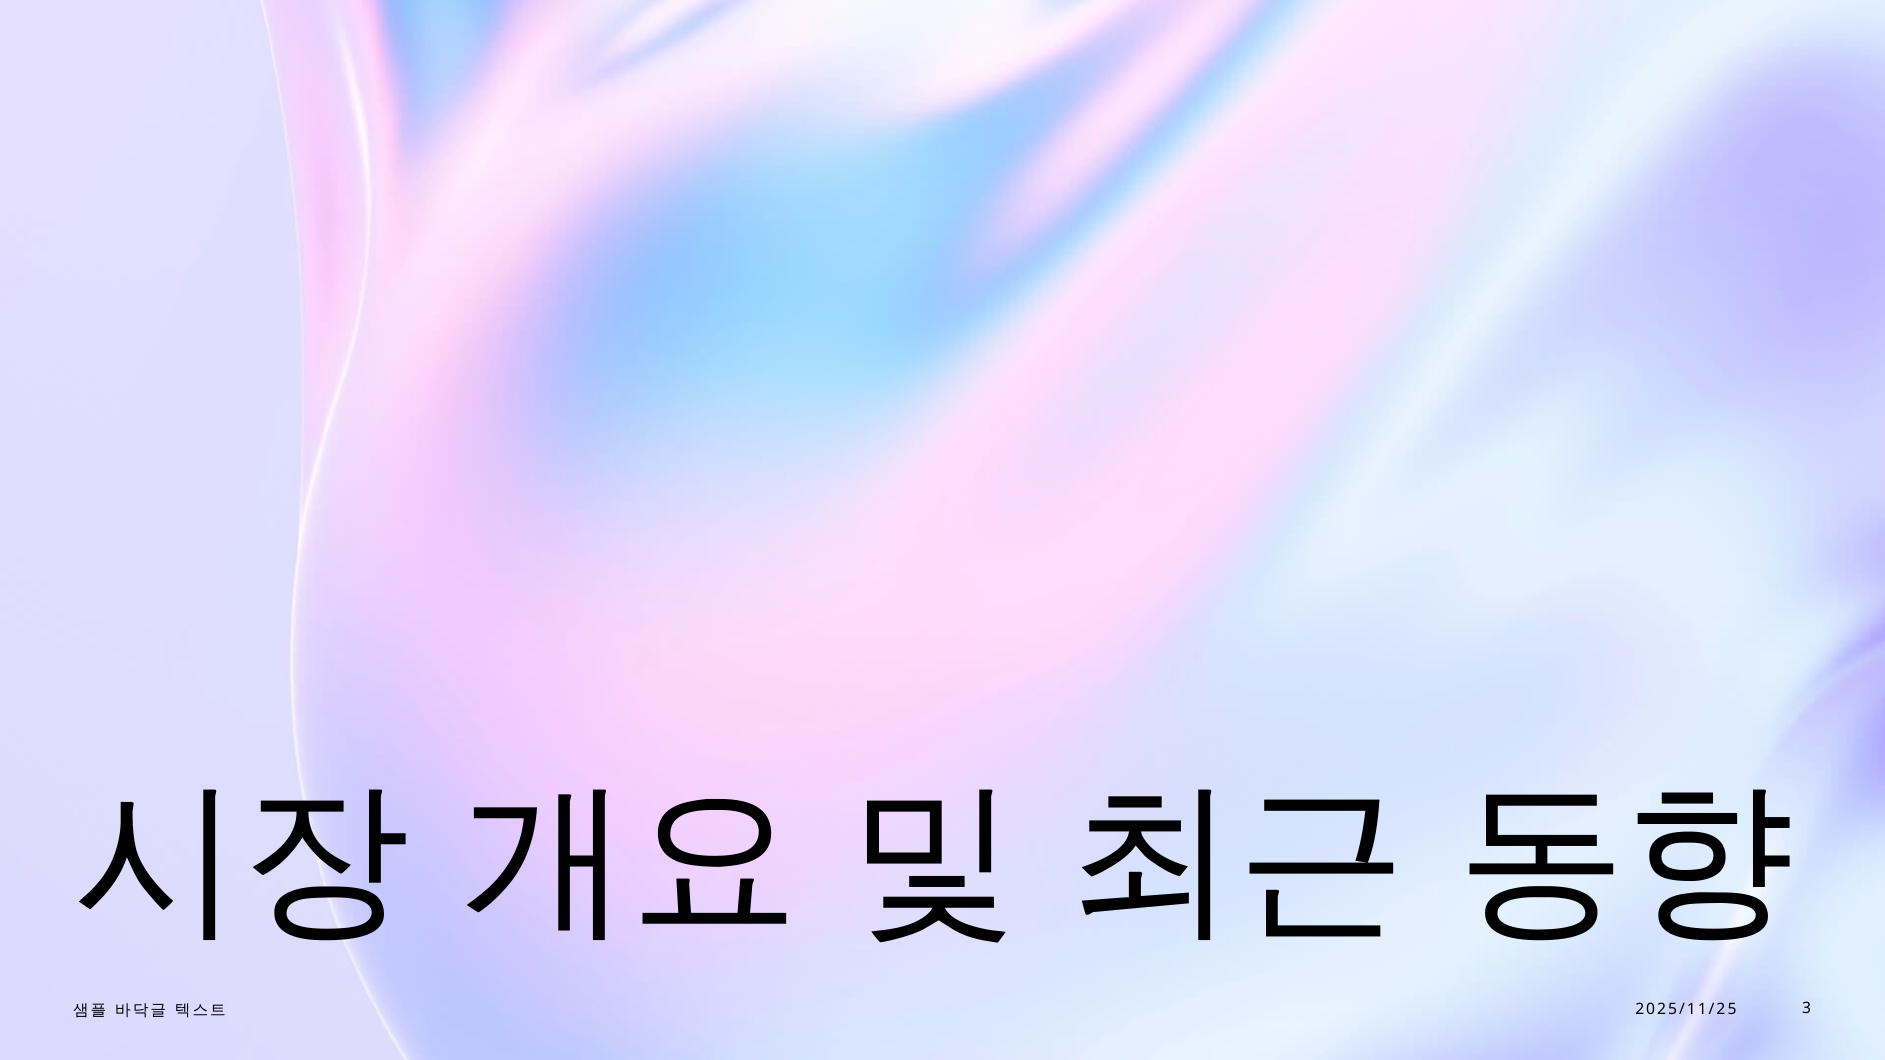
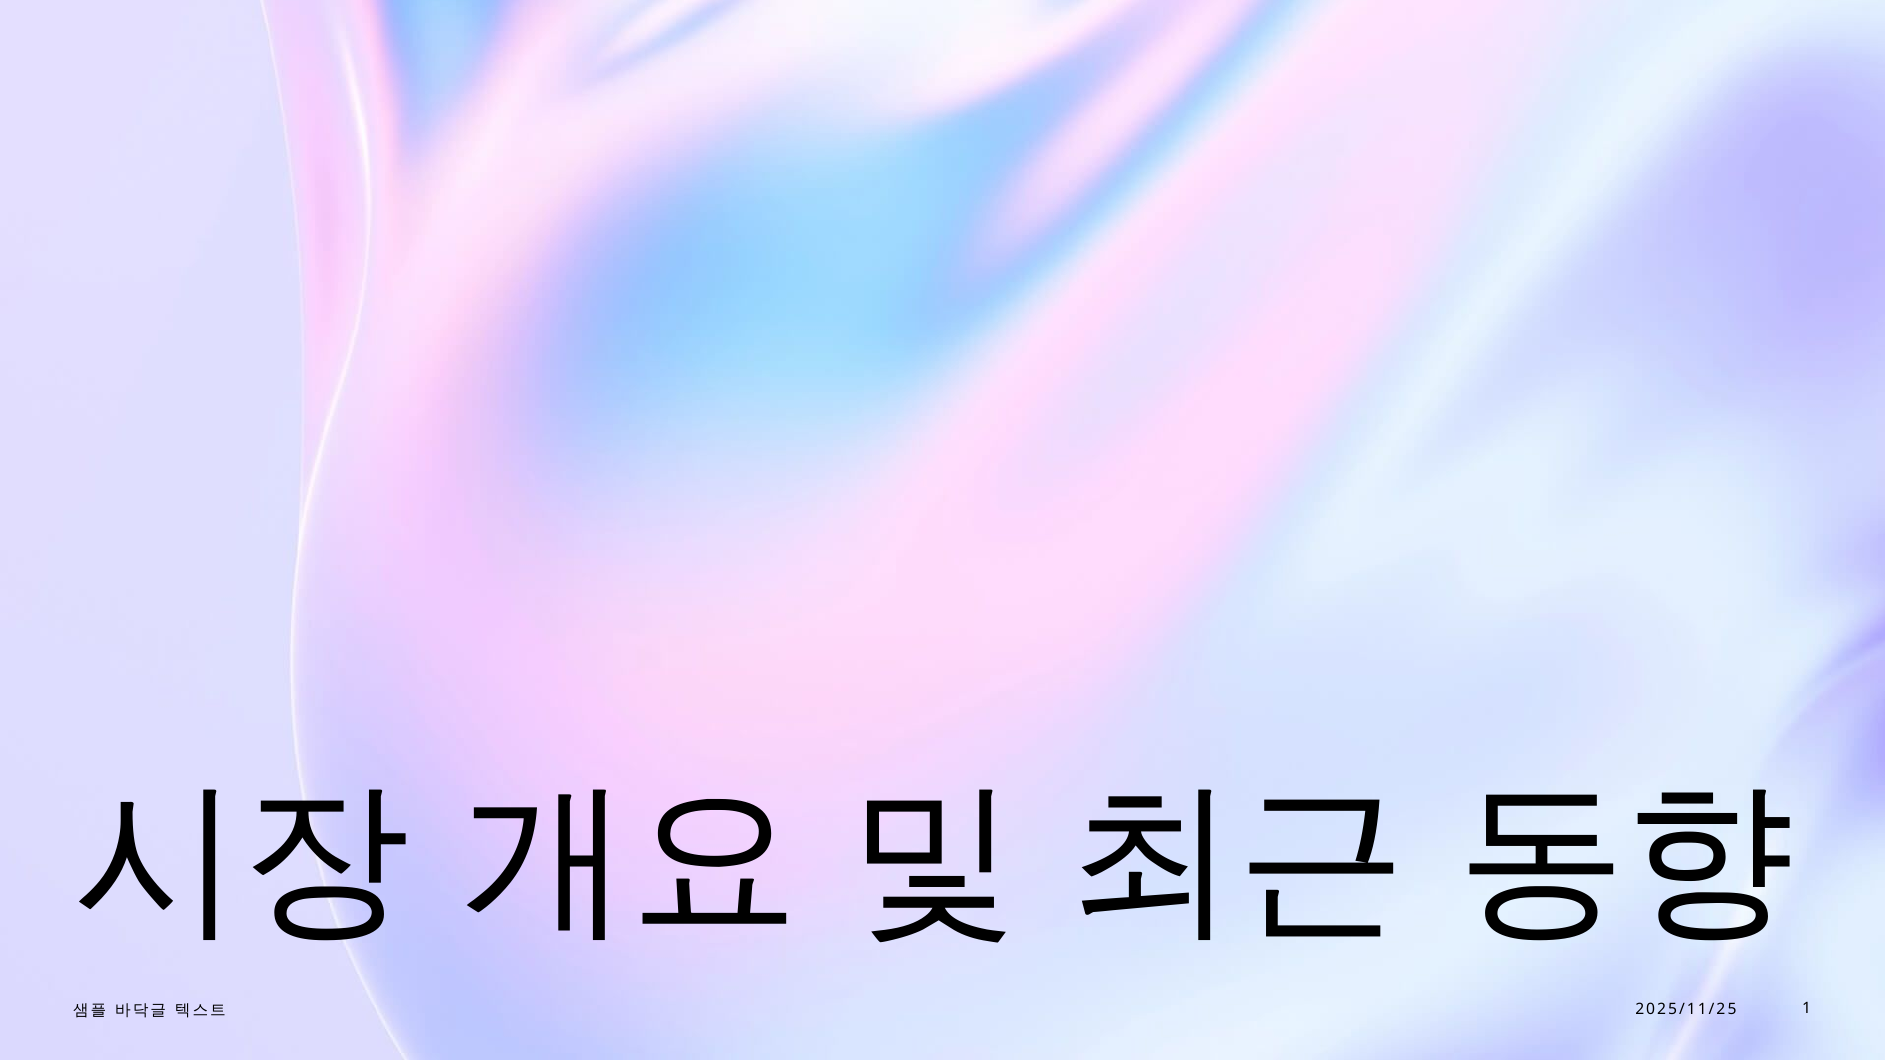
3: 3 -> 1 (1807, 1008)
